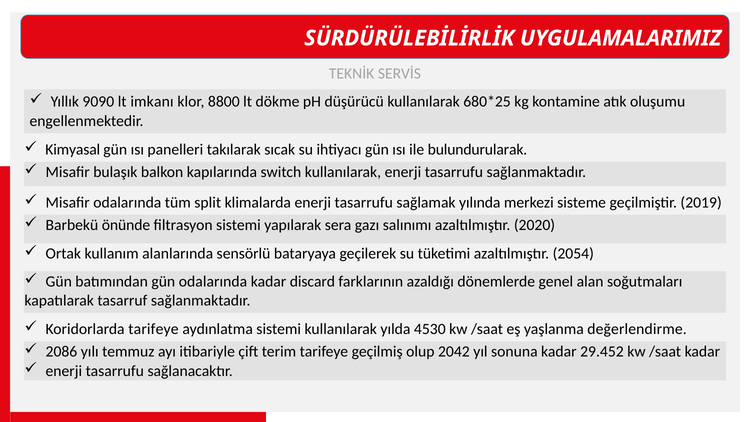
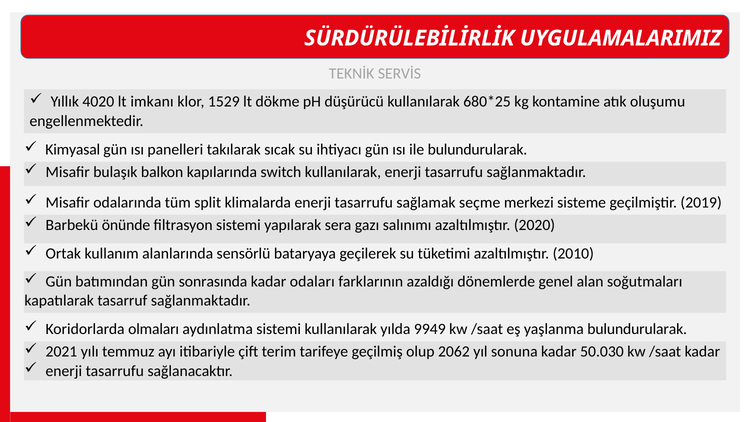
9090: 9090 -> 4020 (98, 102)
8800: 8800 -> 1529 (224, 102)
yılında: yılında -> seçme (480, 203)
2054: 2054 -> 2010 (573, 254)
gün odalarında: odalarında -> sonrasında (213, 281)
discard: discard -> odaları (312, 281)
Koridorlarda tarifeye: tarifeye -> olmaları (154, 329)
4530: 4530 -> 9949 (430, 329)
yaşlanma değerlendirme: değerlendirme -> bulundurularak (637, 329)
2086: 2086 -> 2021 (61, 352)
2042: 2042 -> 2062 (454, 352)
29.452: 29.452 -> 50.030 (602, 352)
